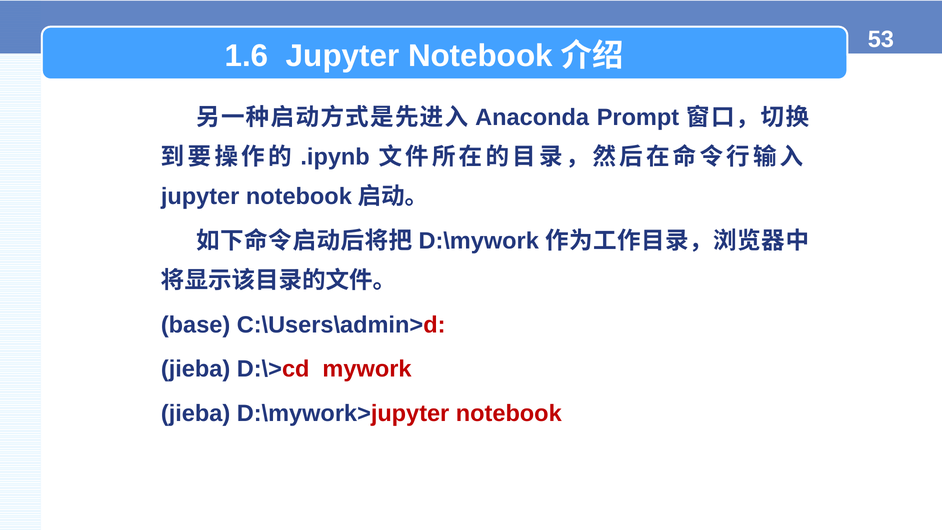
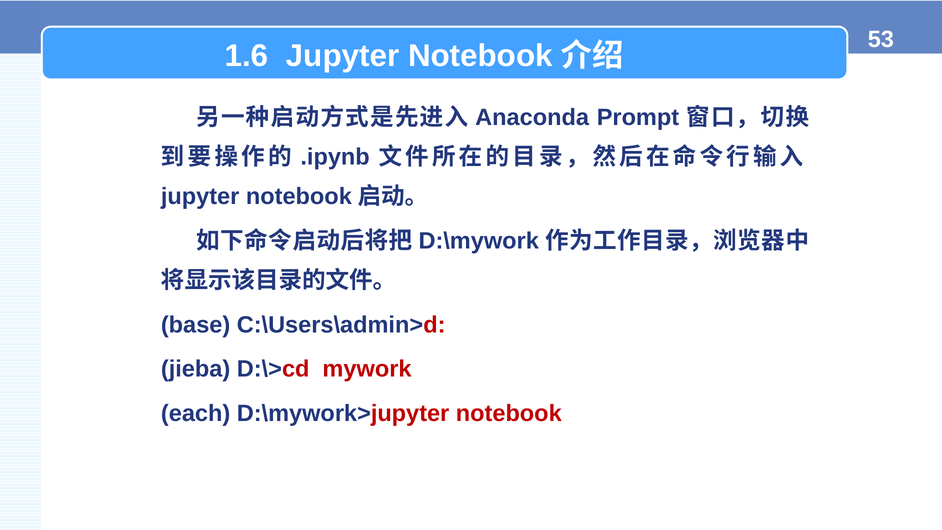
jieba: jieba -> each (196, 413)
